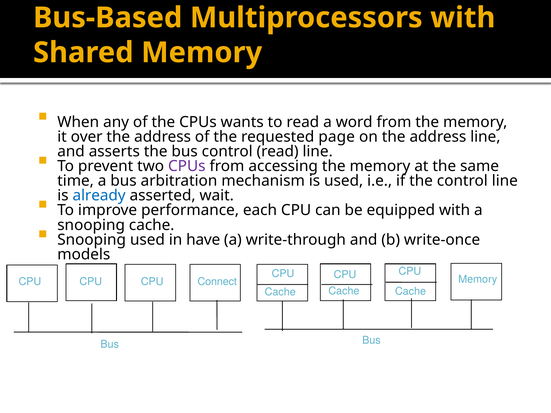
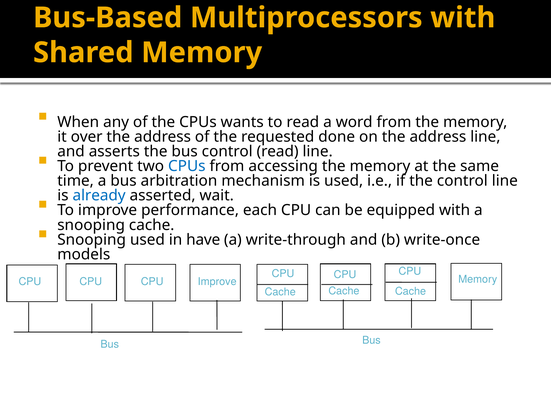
page: page -> done (337, 137)
CPUs colour: purple -> blue (187, 166)
Connect: Connect -> Improve (217, 282)
